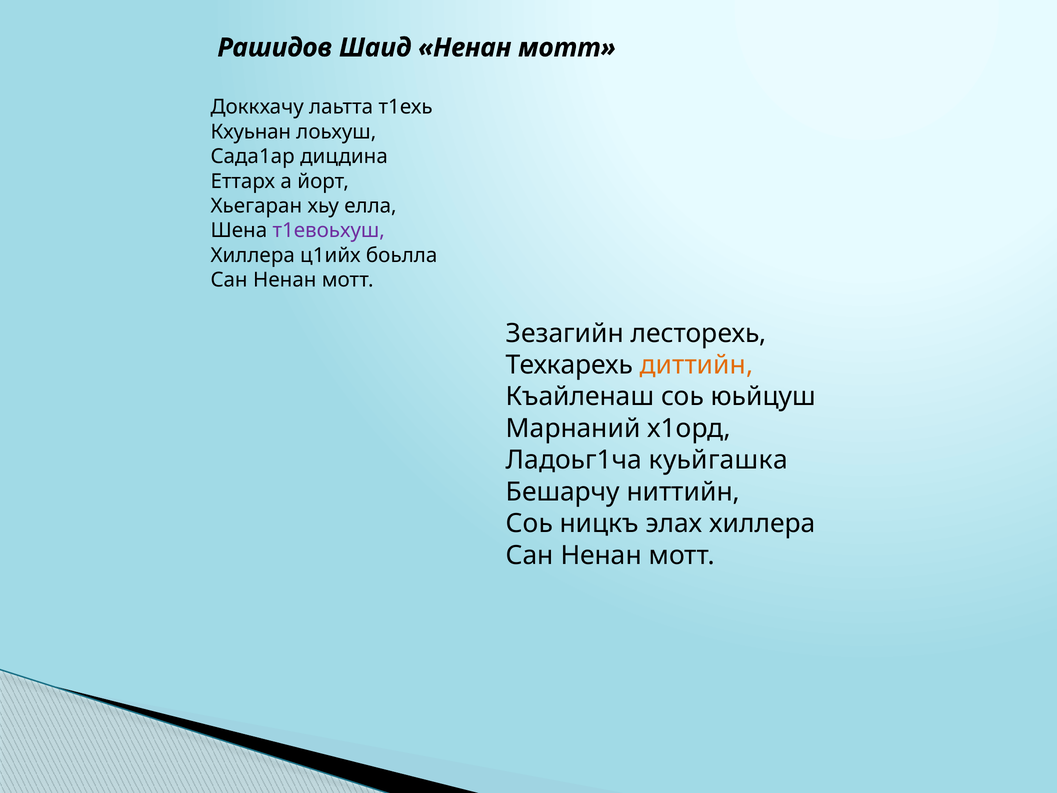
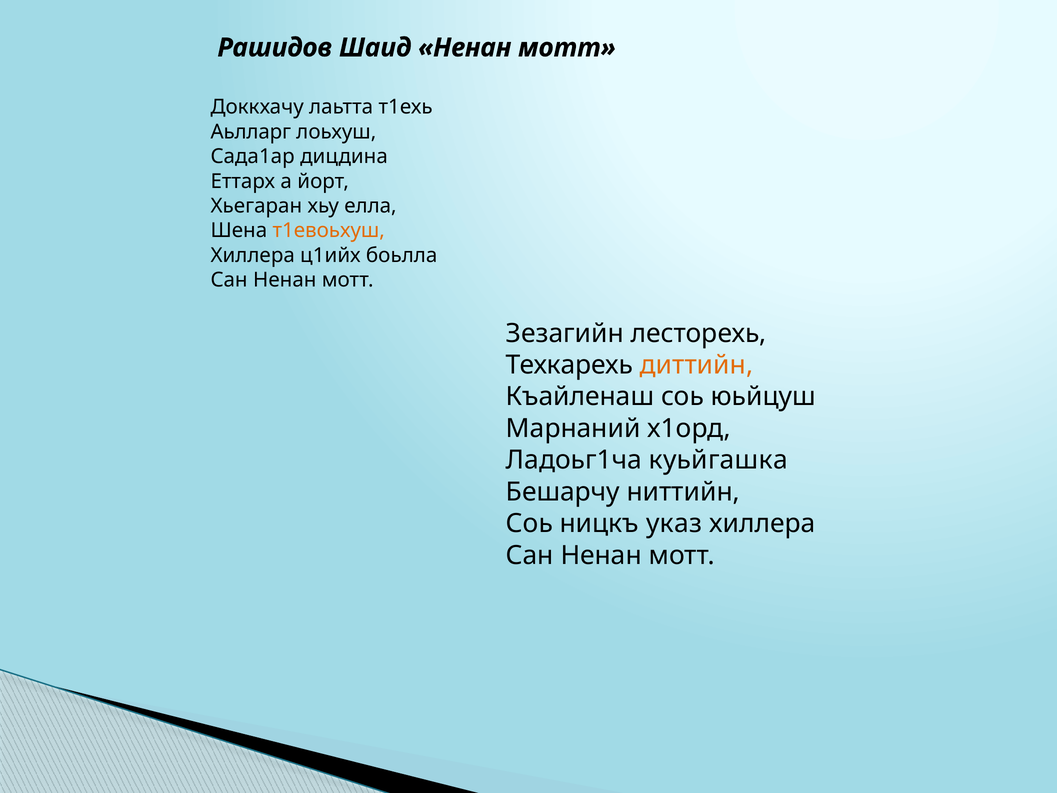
Кхуьнан: Кхуьнан -> Аьлларг (251, 132)
т1евоьхуш colour: purple -> orange (329, 231)
элах: элах -> указ (674, 523)
